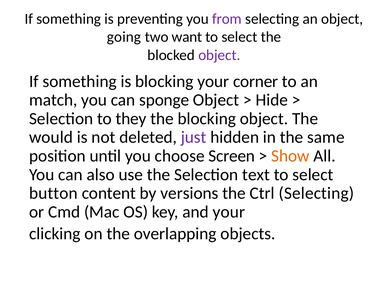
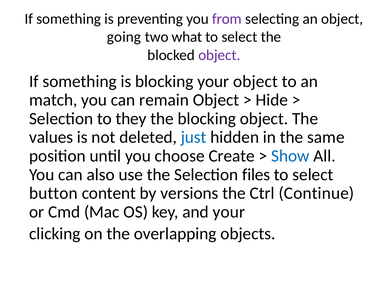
want: want -> what (187, 37)
your corner: corner -> object (255, 81)
sponge: sponge -> remain (164, 100)
would: would -> values (51, 137)
just colour: purple -> blue (194, 137)
Screen: Screen -> Create (232, 156)
Show colour: orange -> blue (290, 156)
text: text -> files (256, 175)
Ctrl Selecting: Selecting -> Continue (316, 193)
